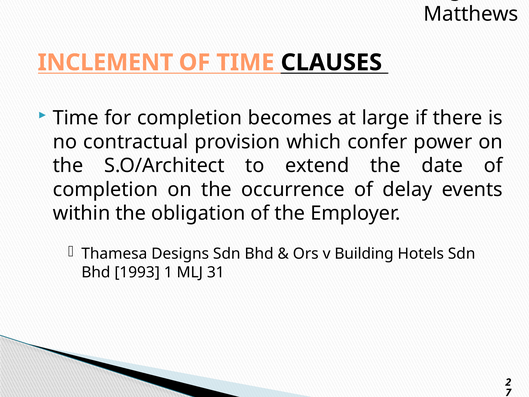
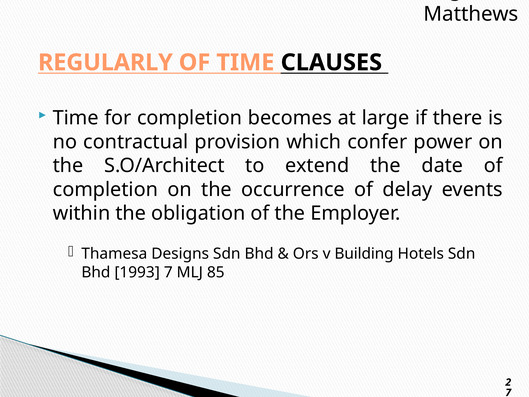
INCLEMENT: INCLEMENT -> REGULARLY (105, 62)
1993 1: 1 -> 7 (168, 272)
31: 31 -> 85 (216, 272)
